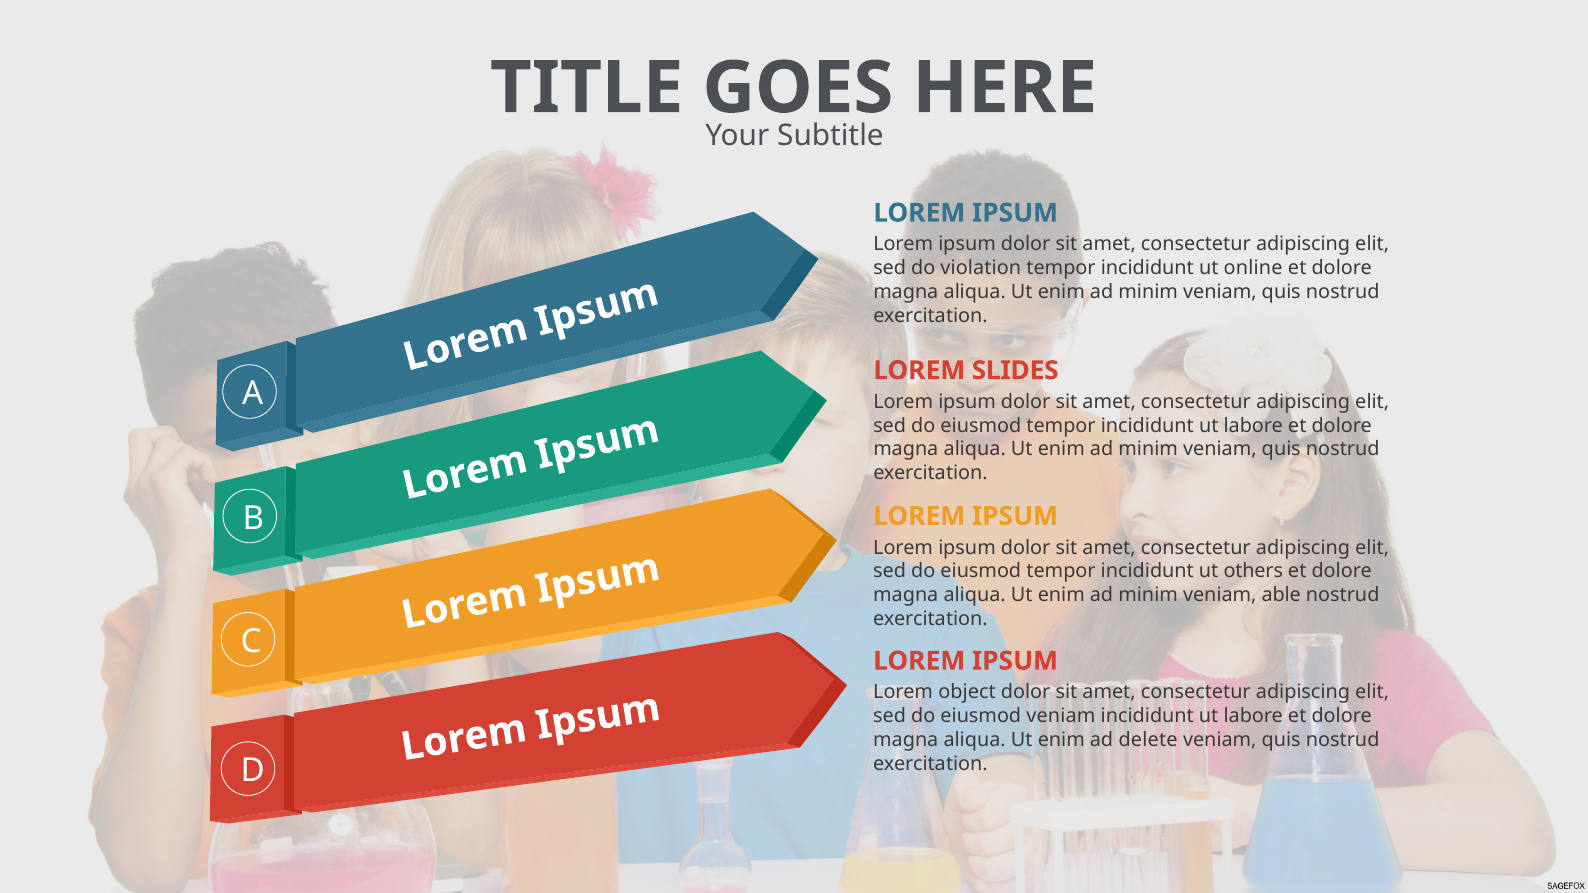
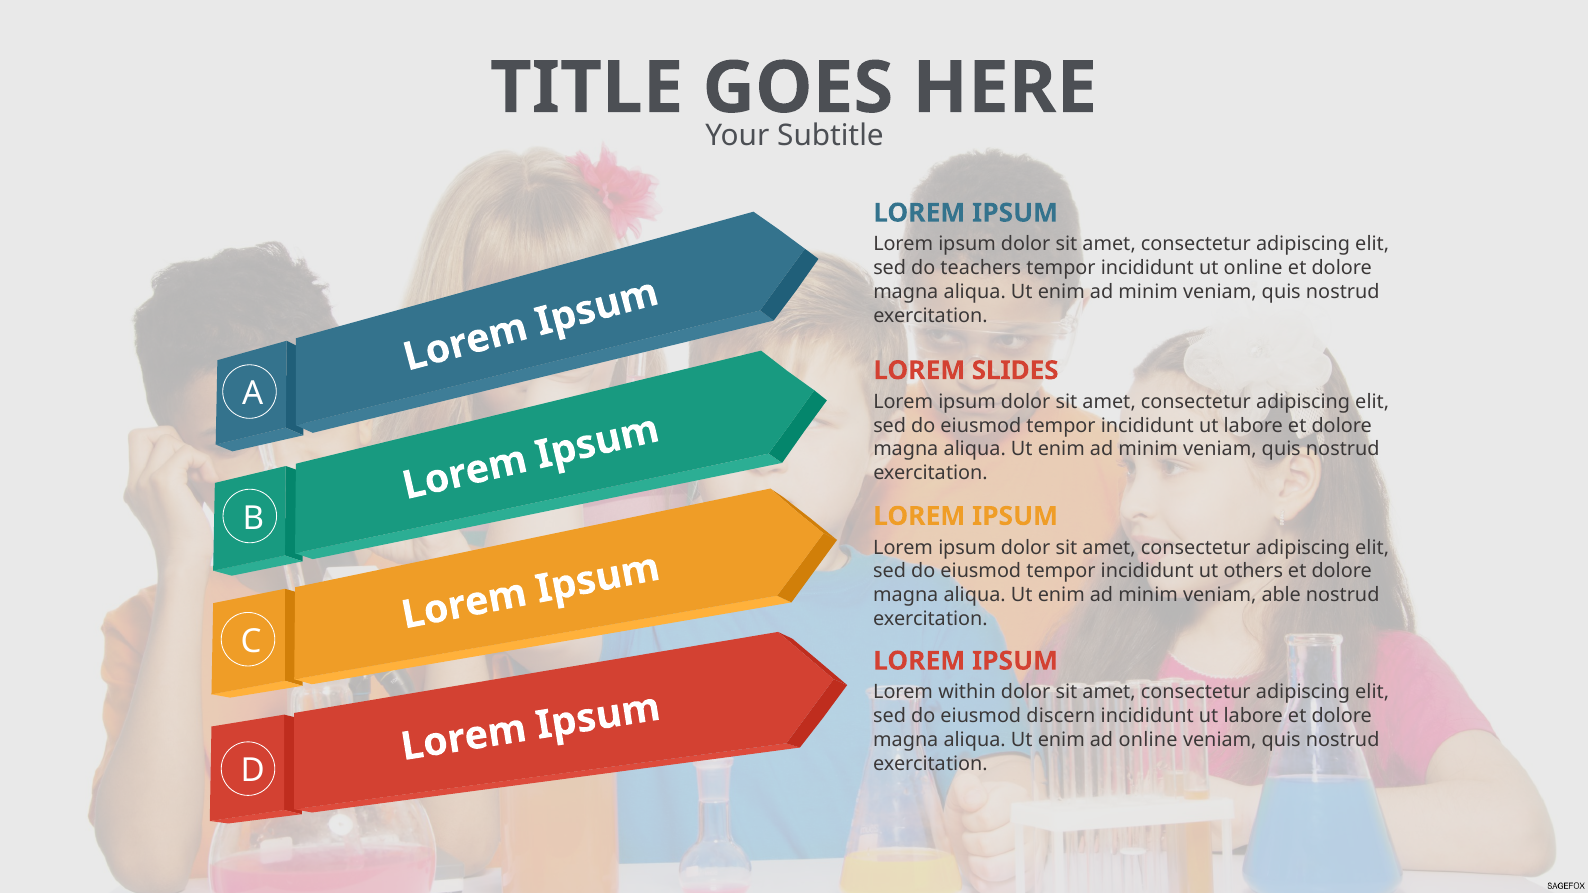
violation: violation -> teachers (981, 268)
object: object -> within (967, 692)
eiusmod veniam: veniam -> discern (1061, 716)
ad delete: delete -> online (1148, 740)
